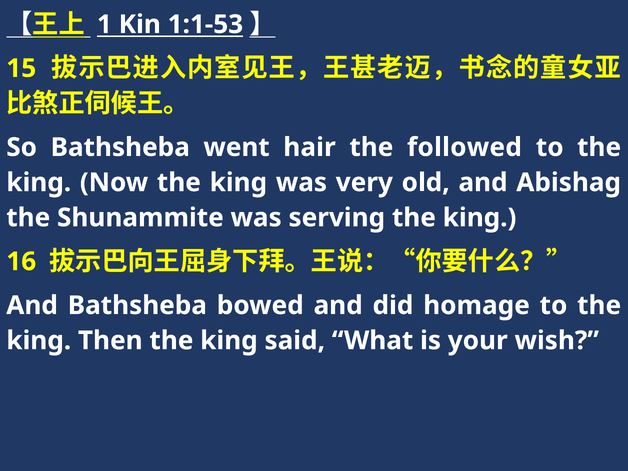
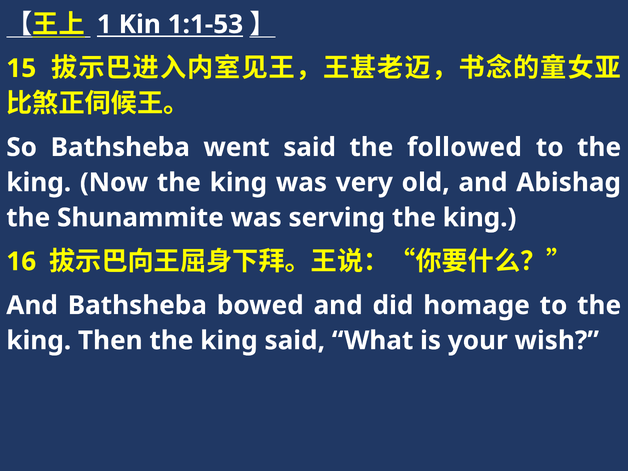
went hair: hair -> said (310, 147)
